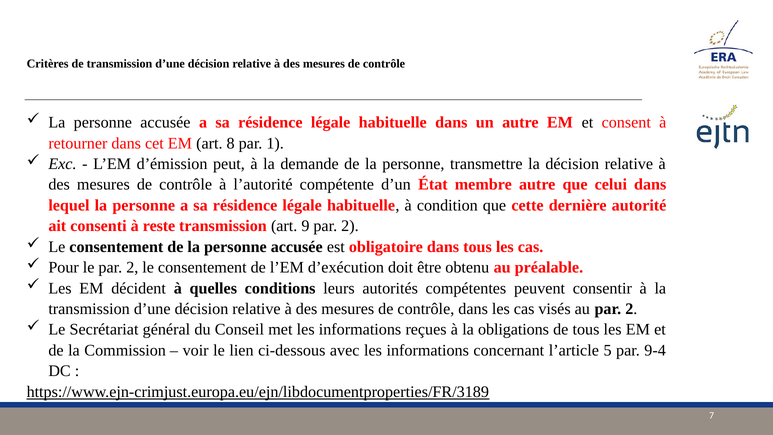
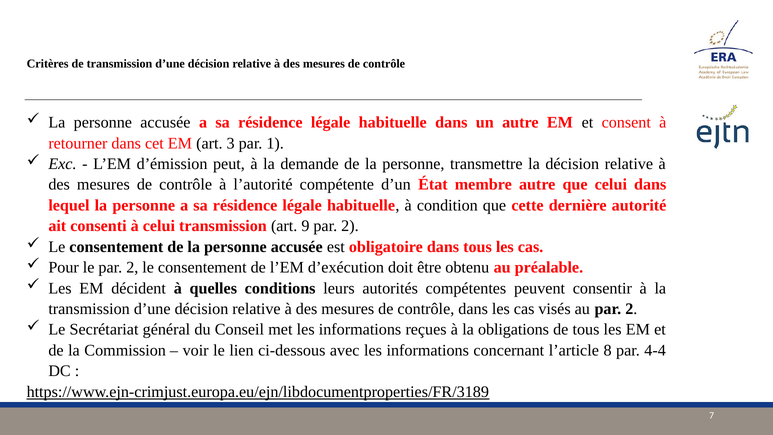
8: 8 -> 3 (231, 143)
à reste: reste -> celui (159, 226)
5: 5 -> 8 (608, 350)
9-4: 9-4 -> 4-4 (655, 350)
